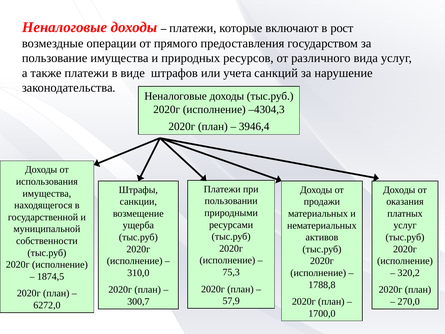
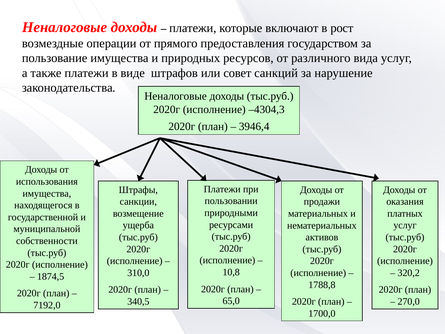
учета: учета -> совет (237, 73)
75,3: 75,3 -> 10,8 (231, 272)
57,9: 57,9 -> 65,0 (231, 301)
300,7: 300,7 -> 340,5 (138, 301)
6272,0: 6272,0 -> 7192,0 (47, 305)
